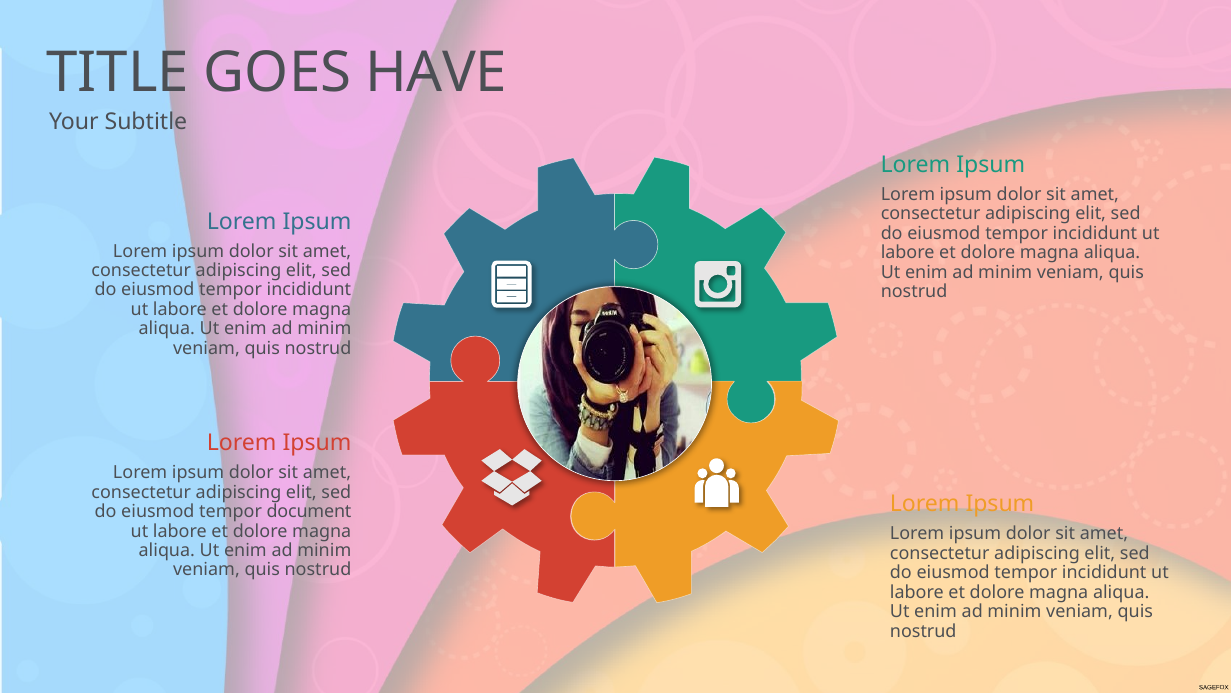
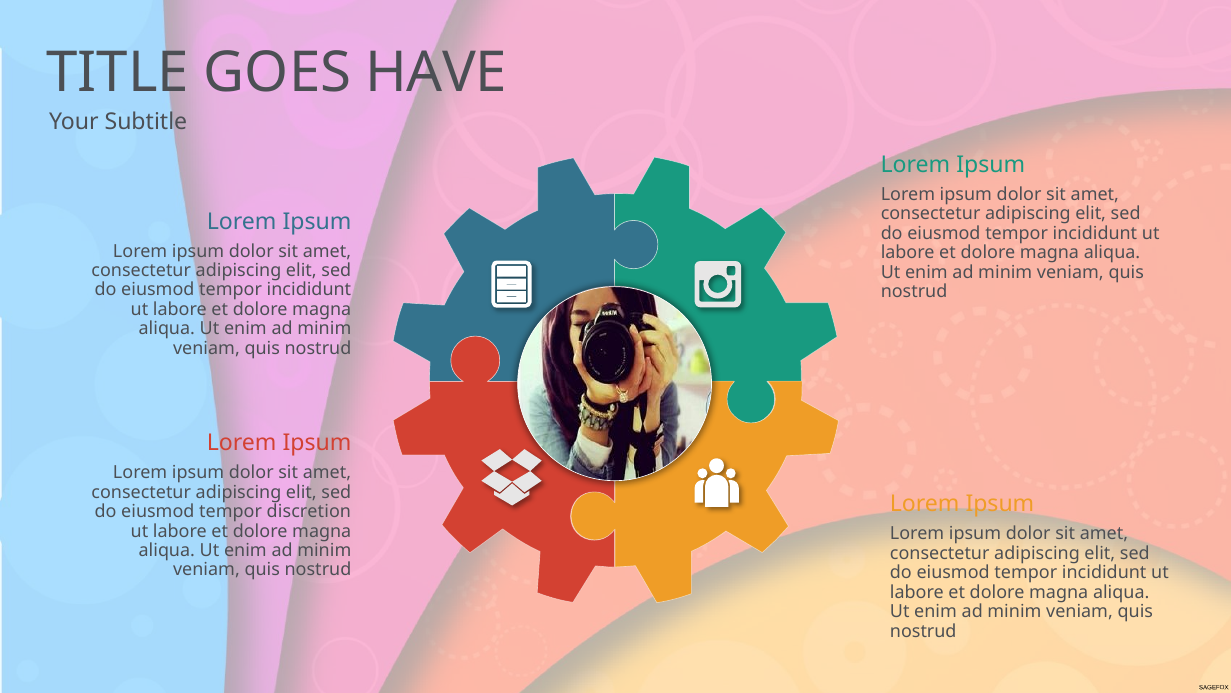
document: document -> discretion (309, 511)
